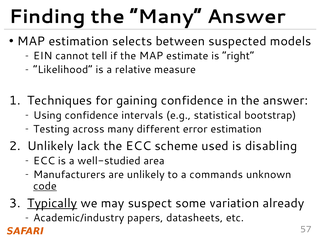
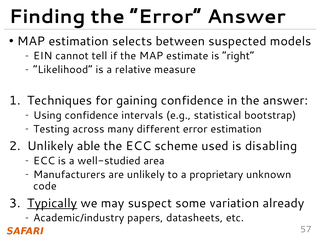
the Many: Many -> Error (166, 17)
lack: lack -> able (89, 146)
commands: commands -> proprietary (216, 174)
code underline: present -> none (45, 186)
